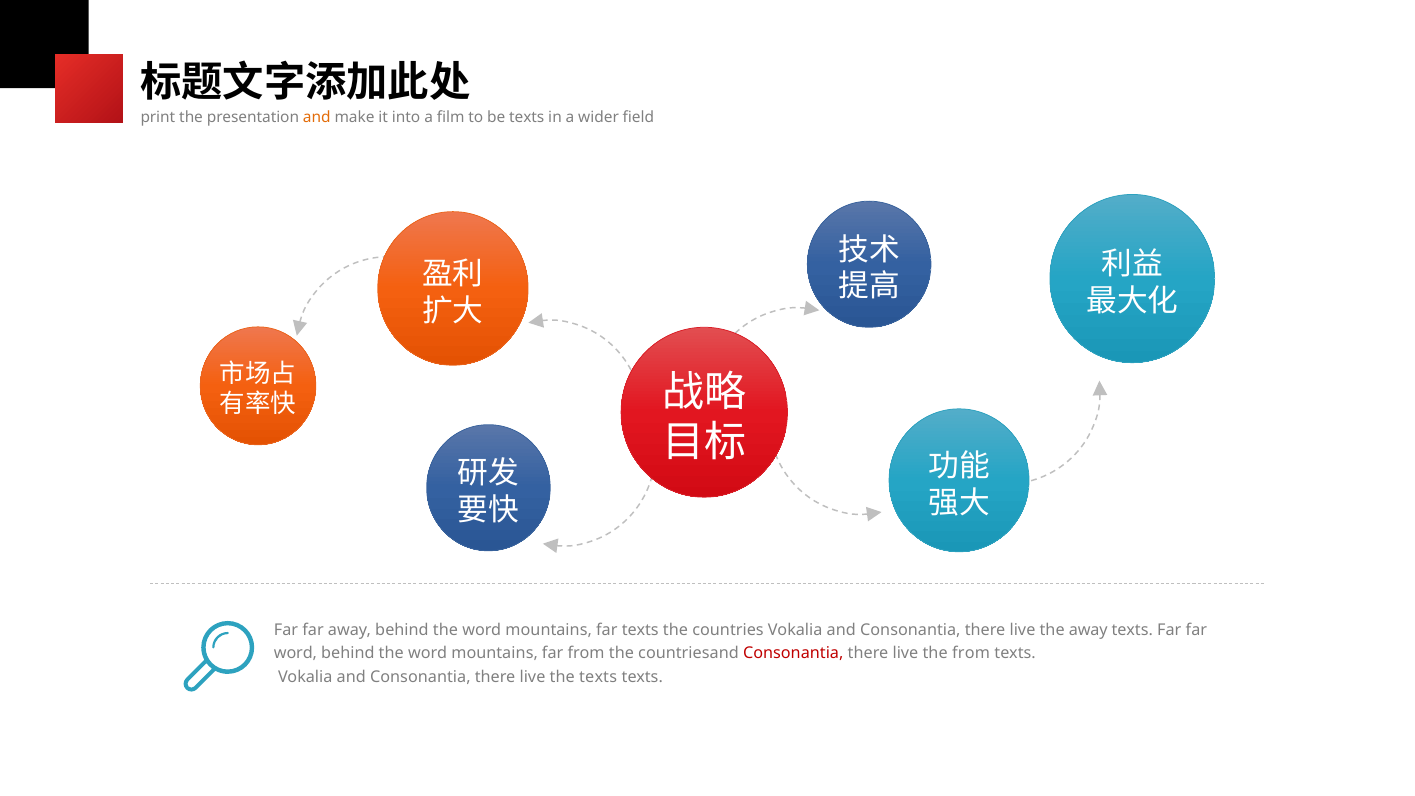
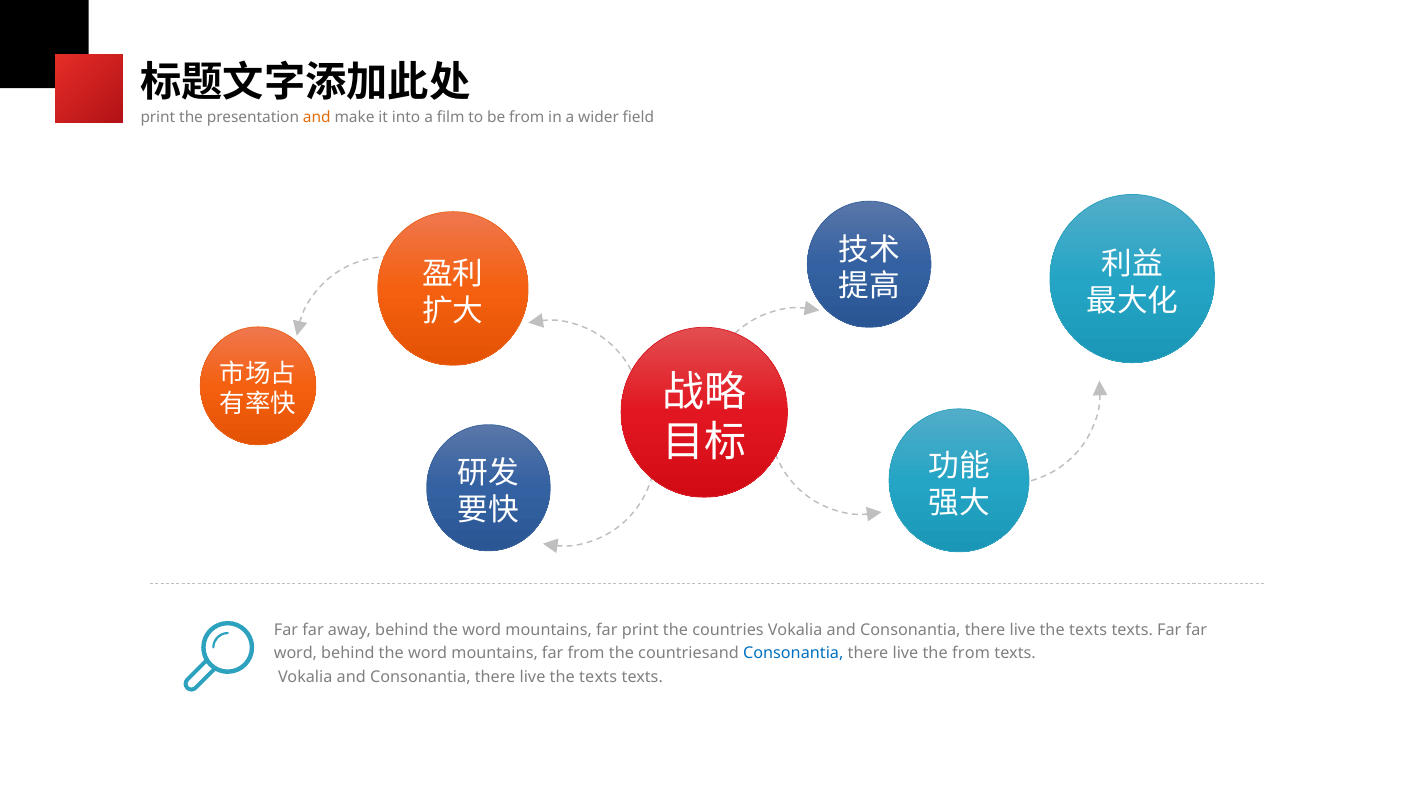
be texts: texts -> from (527, 118)
far texts: texts -> print (640, 630)
away: away -> texts (1088, 630)
Consonantia colour: red -> blue (793, 653)
